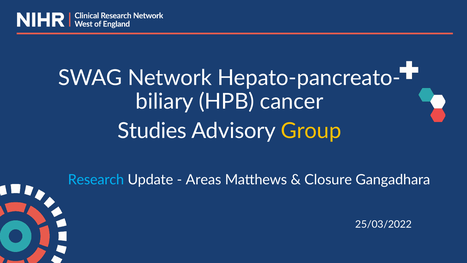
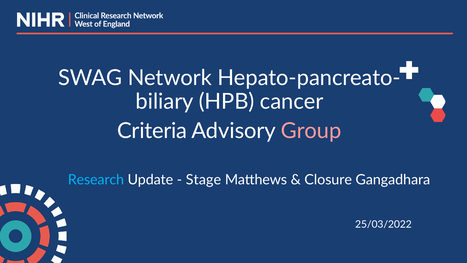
Studies: Studies -> Criteria (152, 131)
Group colour: yellow -> pink (311, 131)
Areas: Areas -> Stage (203, 180)
